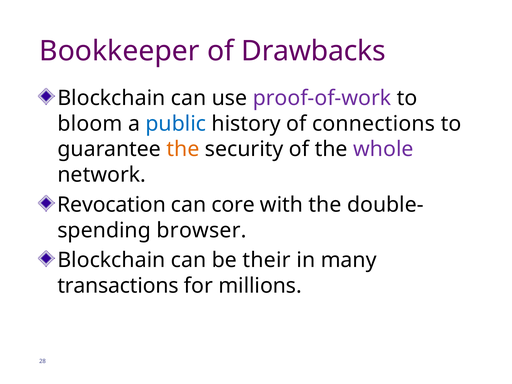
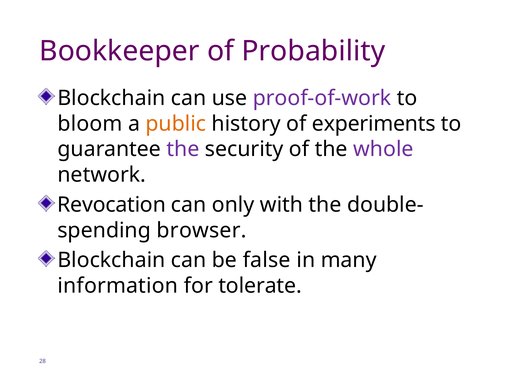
Drawbacks: Drawbacks -> Probability (313, 51)
public colour: blue -> orange (176, 124)
connections: connections -> experiments (374, 124)
the colour: orange -> purple (183, 149)
core: core -> only (233, 205)
their: their -> false (267, 260)
transactions: transactions -> information (118, 286)
millions: millions -> tolerate (260, 286)
